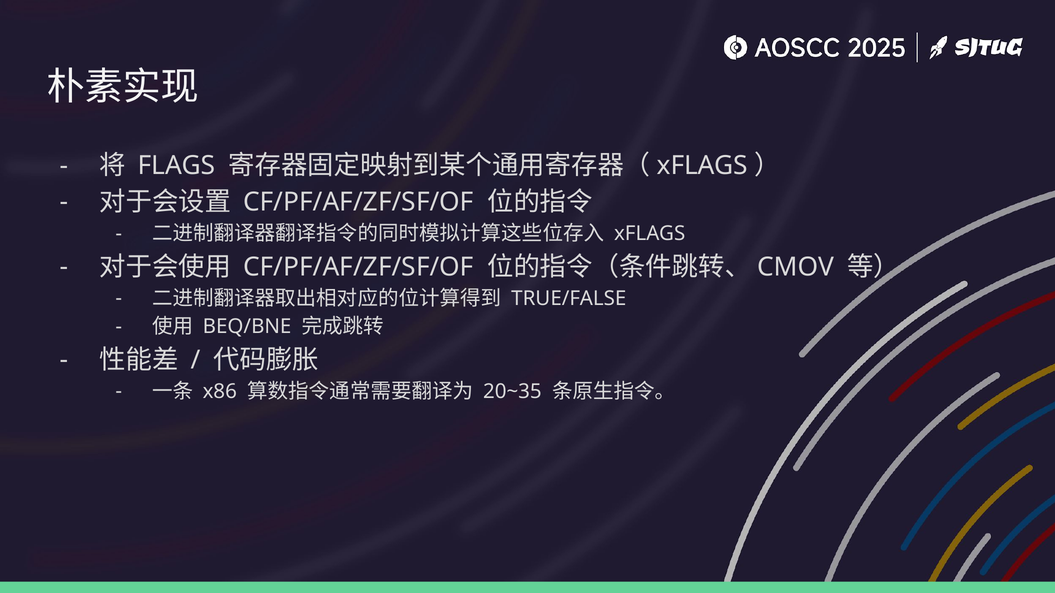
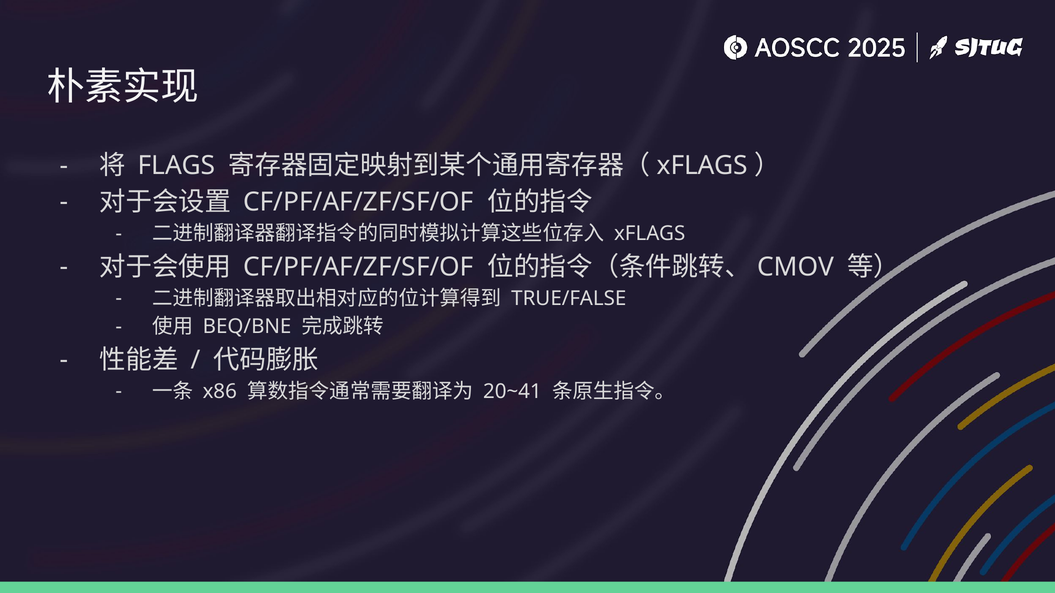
20~35: 20~35 -> 20~41 (512, 392)
